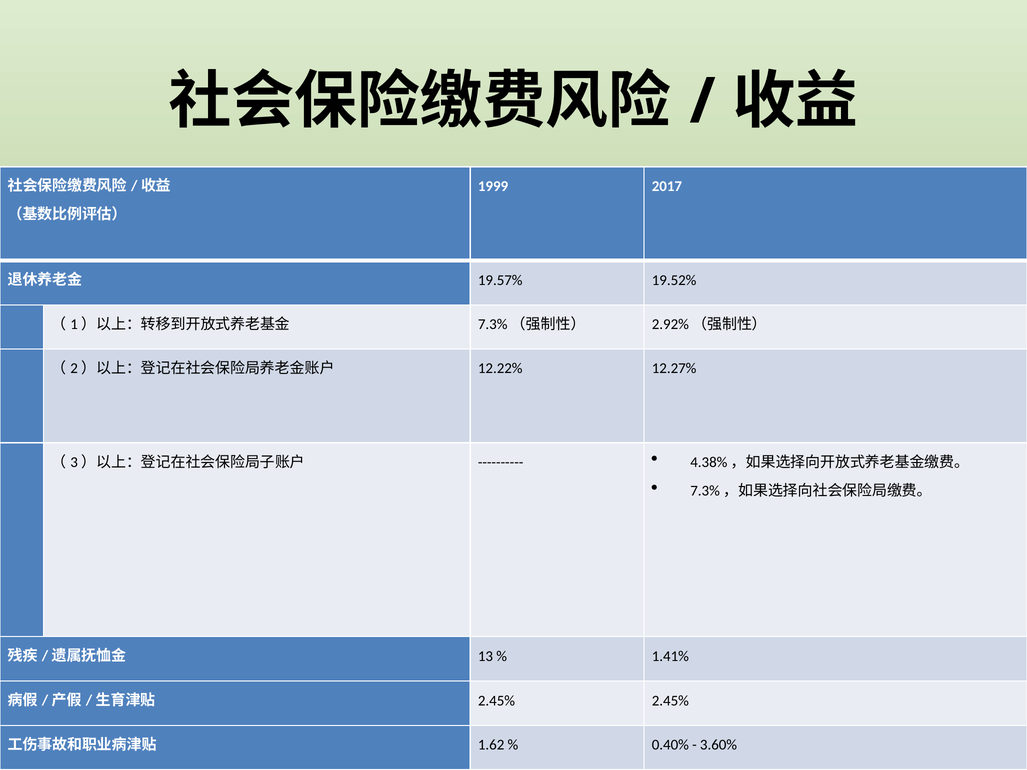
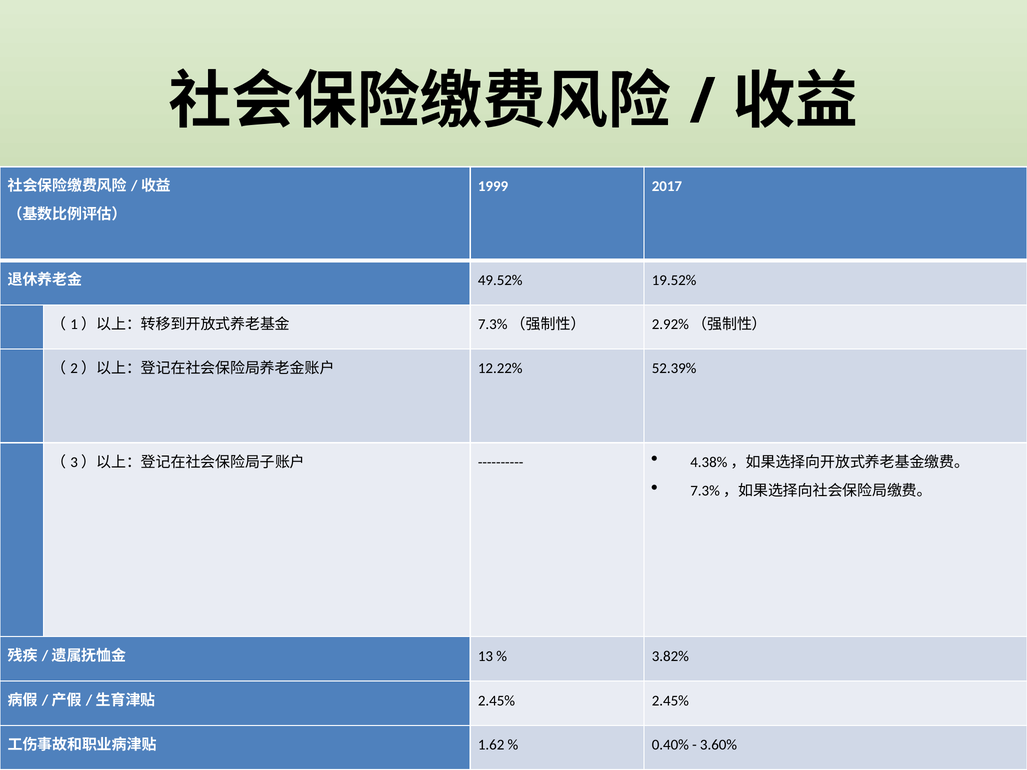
19.57%: 19.57% -> 49.52% (500, 280)
12.27%: 12.27% -> 52.39% (674, 369)
1.41%: 1.41% -> 3.82% (670, 656)
